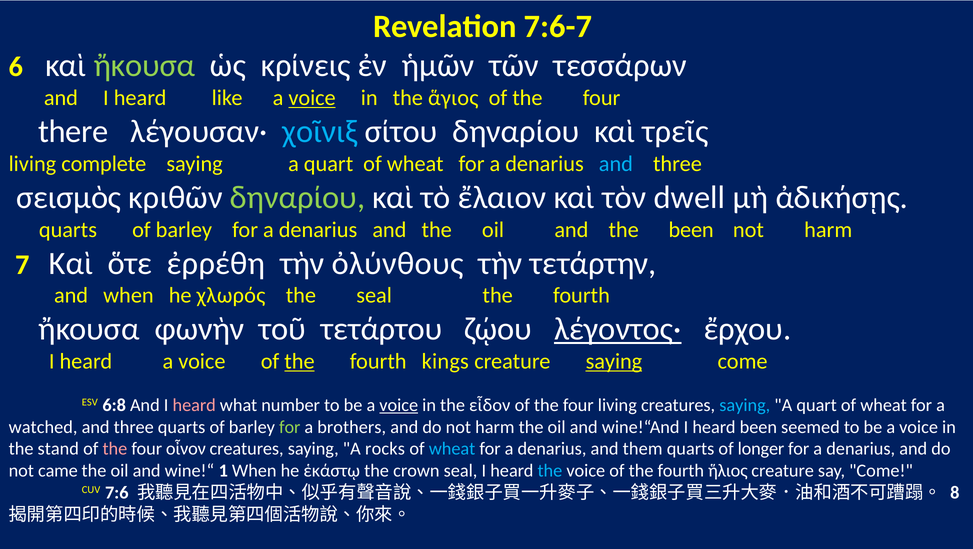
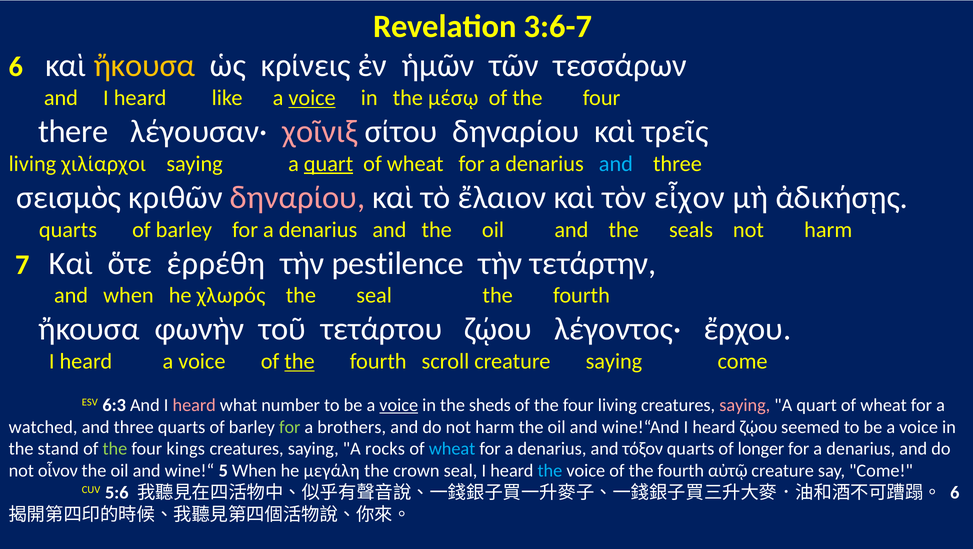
7:6-7: 7:6-7 -> 3:6-7 (558, 27)
ἤκουσα colour: light green -> yellow (144, 66)
ἅγιος: ἅγιος -> μέσῳ (453, 98)
χοῖνιξ colour: light blue -> pink (320, 131)
complete: complete -> χιλίαρχοι (104, 164)
quart underline: none -> present (329, 164)
δηναρίου colour: light green -> pink (298, 197)
dwell: dwell -> εἶχον (689, 197)
the been: been -> seals (691, 230)
ὀλύνθους: ὀλύνθους -> pestilence (398, 263)
λέγοντος· underline: present -> none (618, 329)
kings: kings -> scroll (445, 361)
saying underline: present -> none (614, 361)
6:8: 6:8 -> 6:3 (114, 405)
εἶδον: εἶδον -> sheds (490, 405)
saying colour: light blue -> pink (745, 405)
heard been: been -> ζῴου (758, 427)
the colour: pink -> light green (115, 449)
οἶνον: οἶνον -> kings (186, 449)
them: them -> τόξον (643, 449)
came: came -> οἶνον (58, 471)
1: 1 -> 5 (223, 471)
ἑκάστῳ: ἑκάστῳ -> μεγάλη (332, 471)
ἥλιος: ἥλιος -> αὐτῷ (728, 471)
7:6: 7:6 -> 5:6 (117, 493)
8: 8 -> 6 (955, 493)
